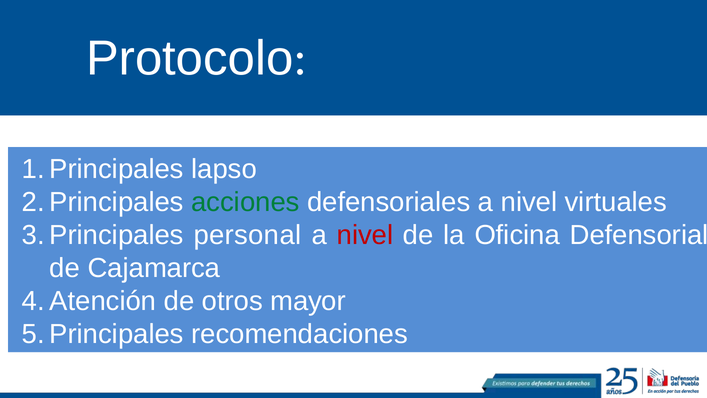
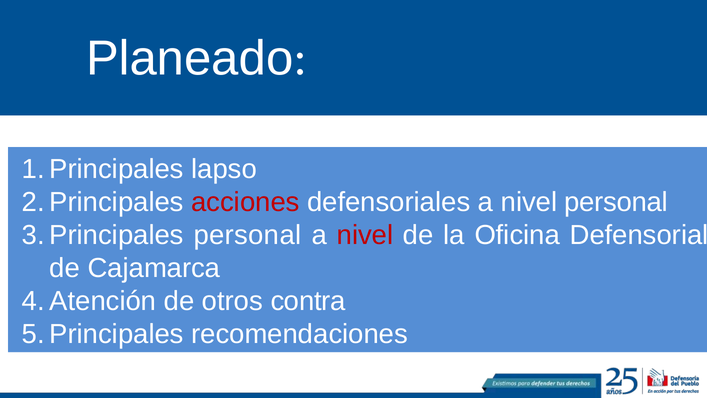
Protocolo: Protocolo -> Planeado (190, 58)
acciones colour: green -> red (245, 202)
nivel virtuales: virtuales -> personal (616, 202)
mayor: mayor -> contra (308, 301)
